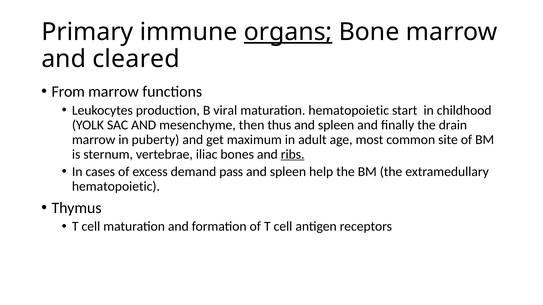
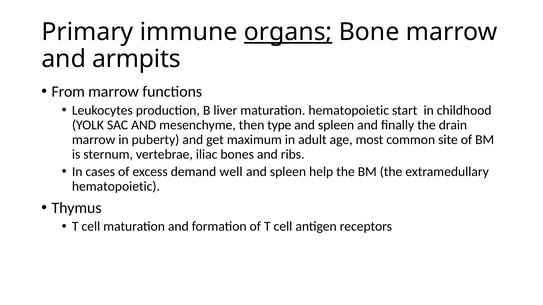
cleared: cleared -> armpits (136, 59)
viral: viral -> liver (225, 110)
thus: thus -> type (279, 125)
ribs underline: present -> none (293, 154)
pass: pass -> well (231, 172)
